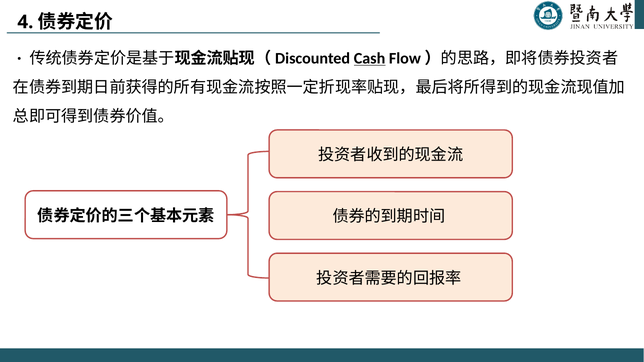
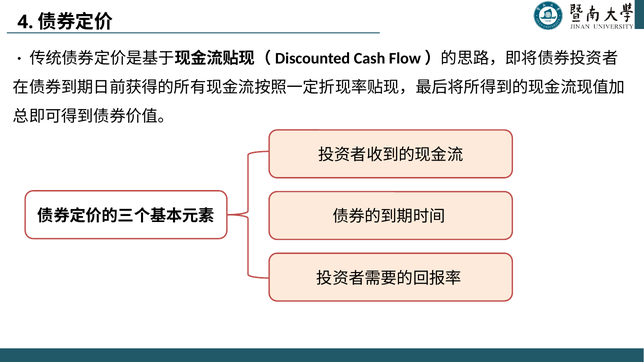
Cash underline: present -> none (370, 58)
